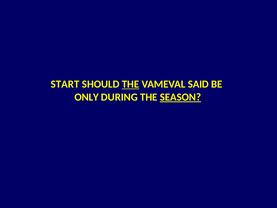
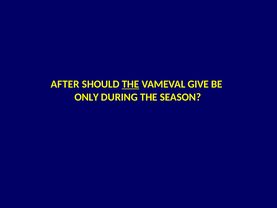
START: START -> AFTER (65, 84)
SAID: SAID -> GIVE (198, 84)
SEASON underline: present -> none (180, 97)
